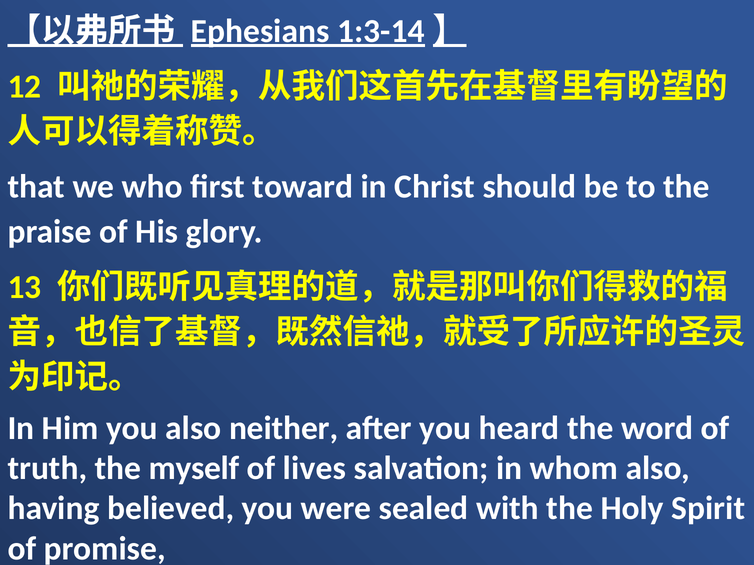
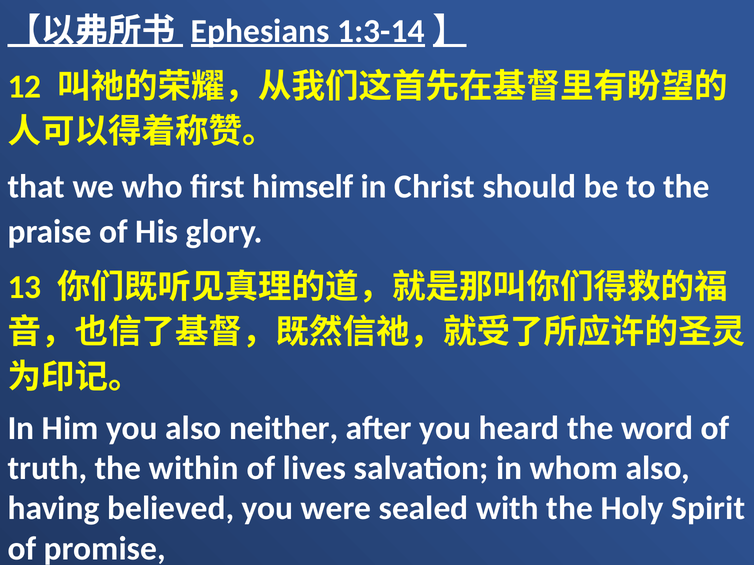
toward: toward -> himself (303, 187)
myself: myself -> within (194, 469)
